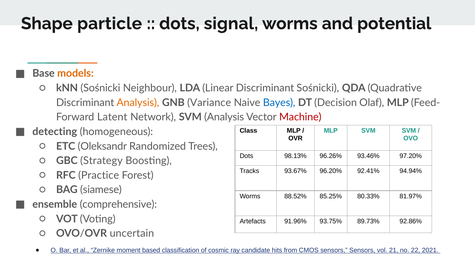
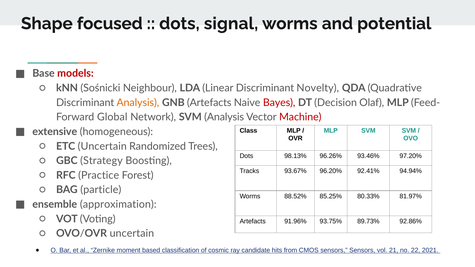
particle: particle -> focused (110, 24)
models colour: orange -> red (75, 74)
Discriminant Sośnicki: Sośnicki -> Novelty (318, 88)
GNB Variance: Variance -> Artefacts (209, 103)
Bayes colour: blue -> red (279, 103)
Latent: Latent -> Global (112, 117)
detecting: detecting -> extensive (55, 132)
ETC Oleksandr: Oleksandr -> Uncertain (102, 146)
siamese: siamese -> particle (101, 190)
comprehensive: comprehensive -> approximation (118, 205)
